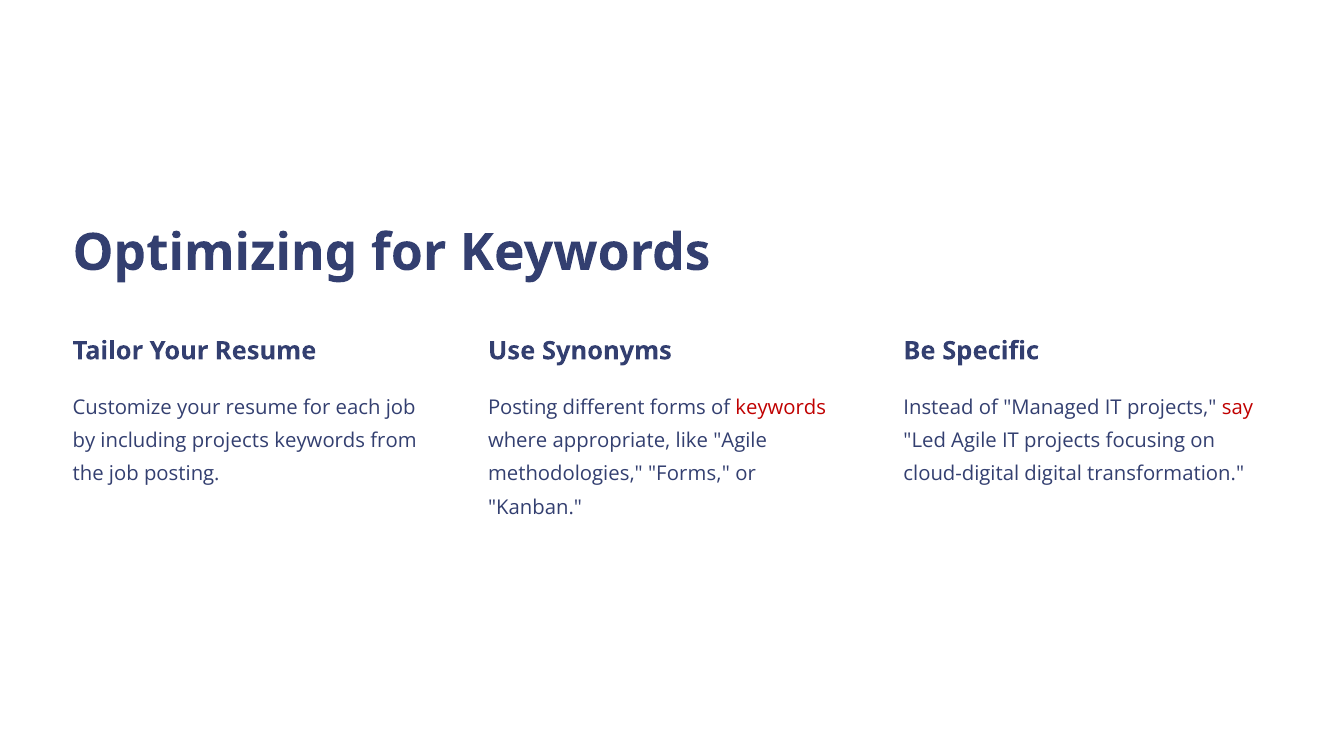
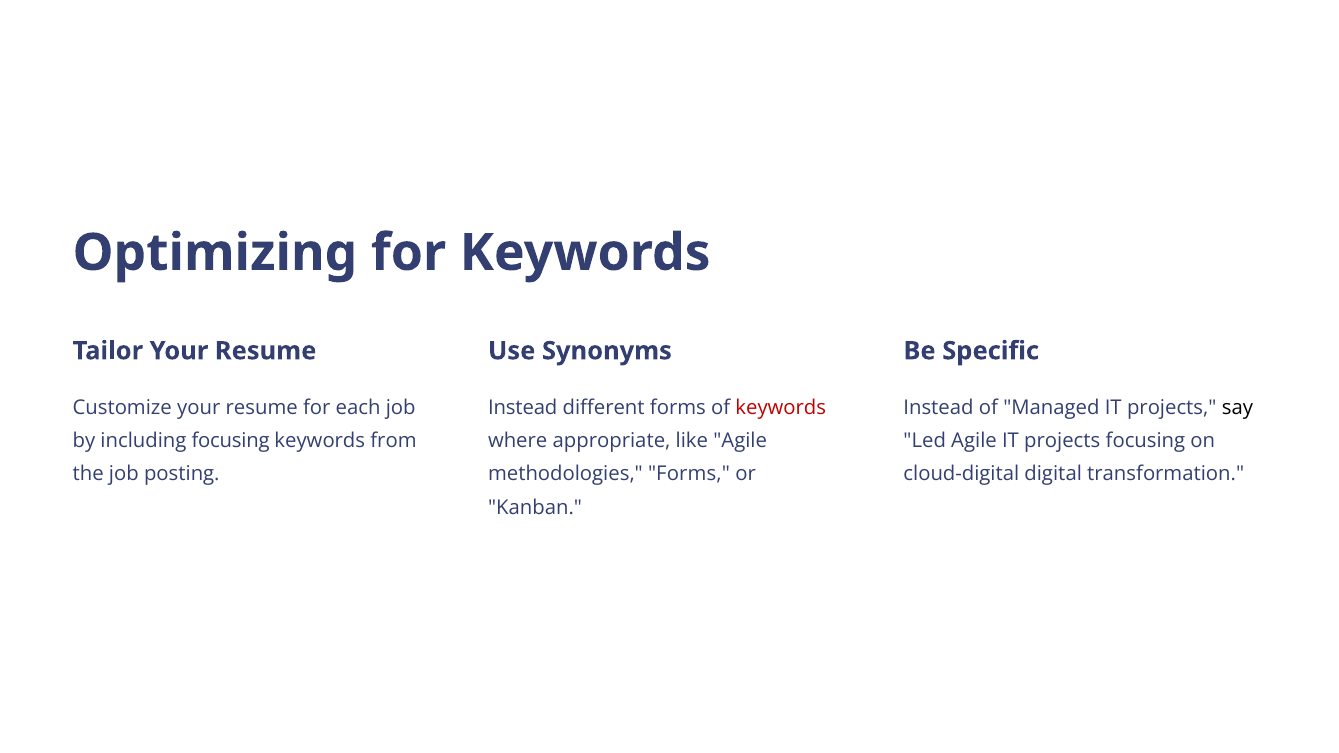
Posting: Posting -> Instead (523, 408)
say colour: red -> black (1237, 408)
including projects: projects -> focusing (231, 441)
